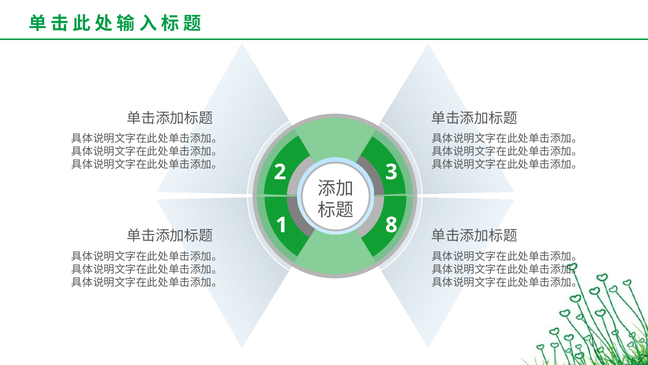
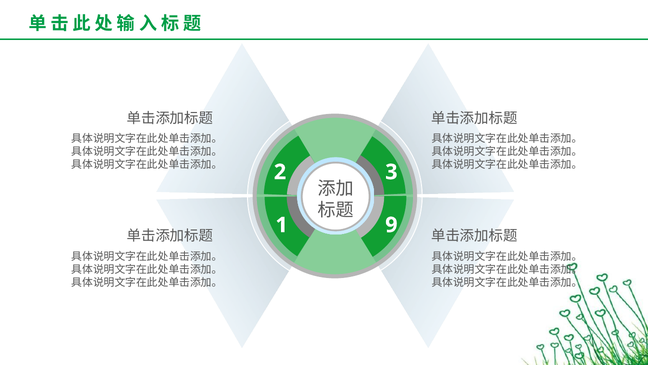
8: 8 -> 9 (391, 225)
